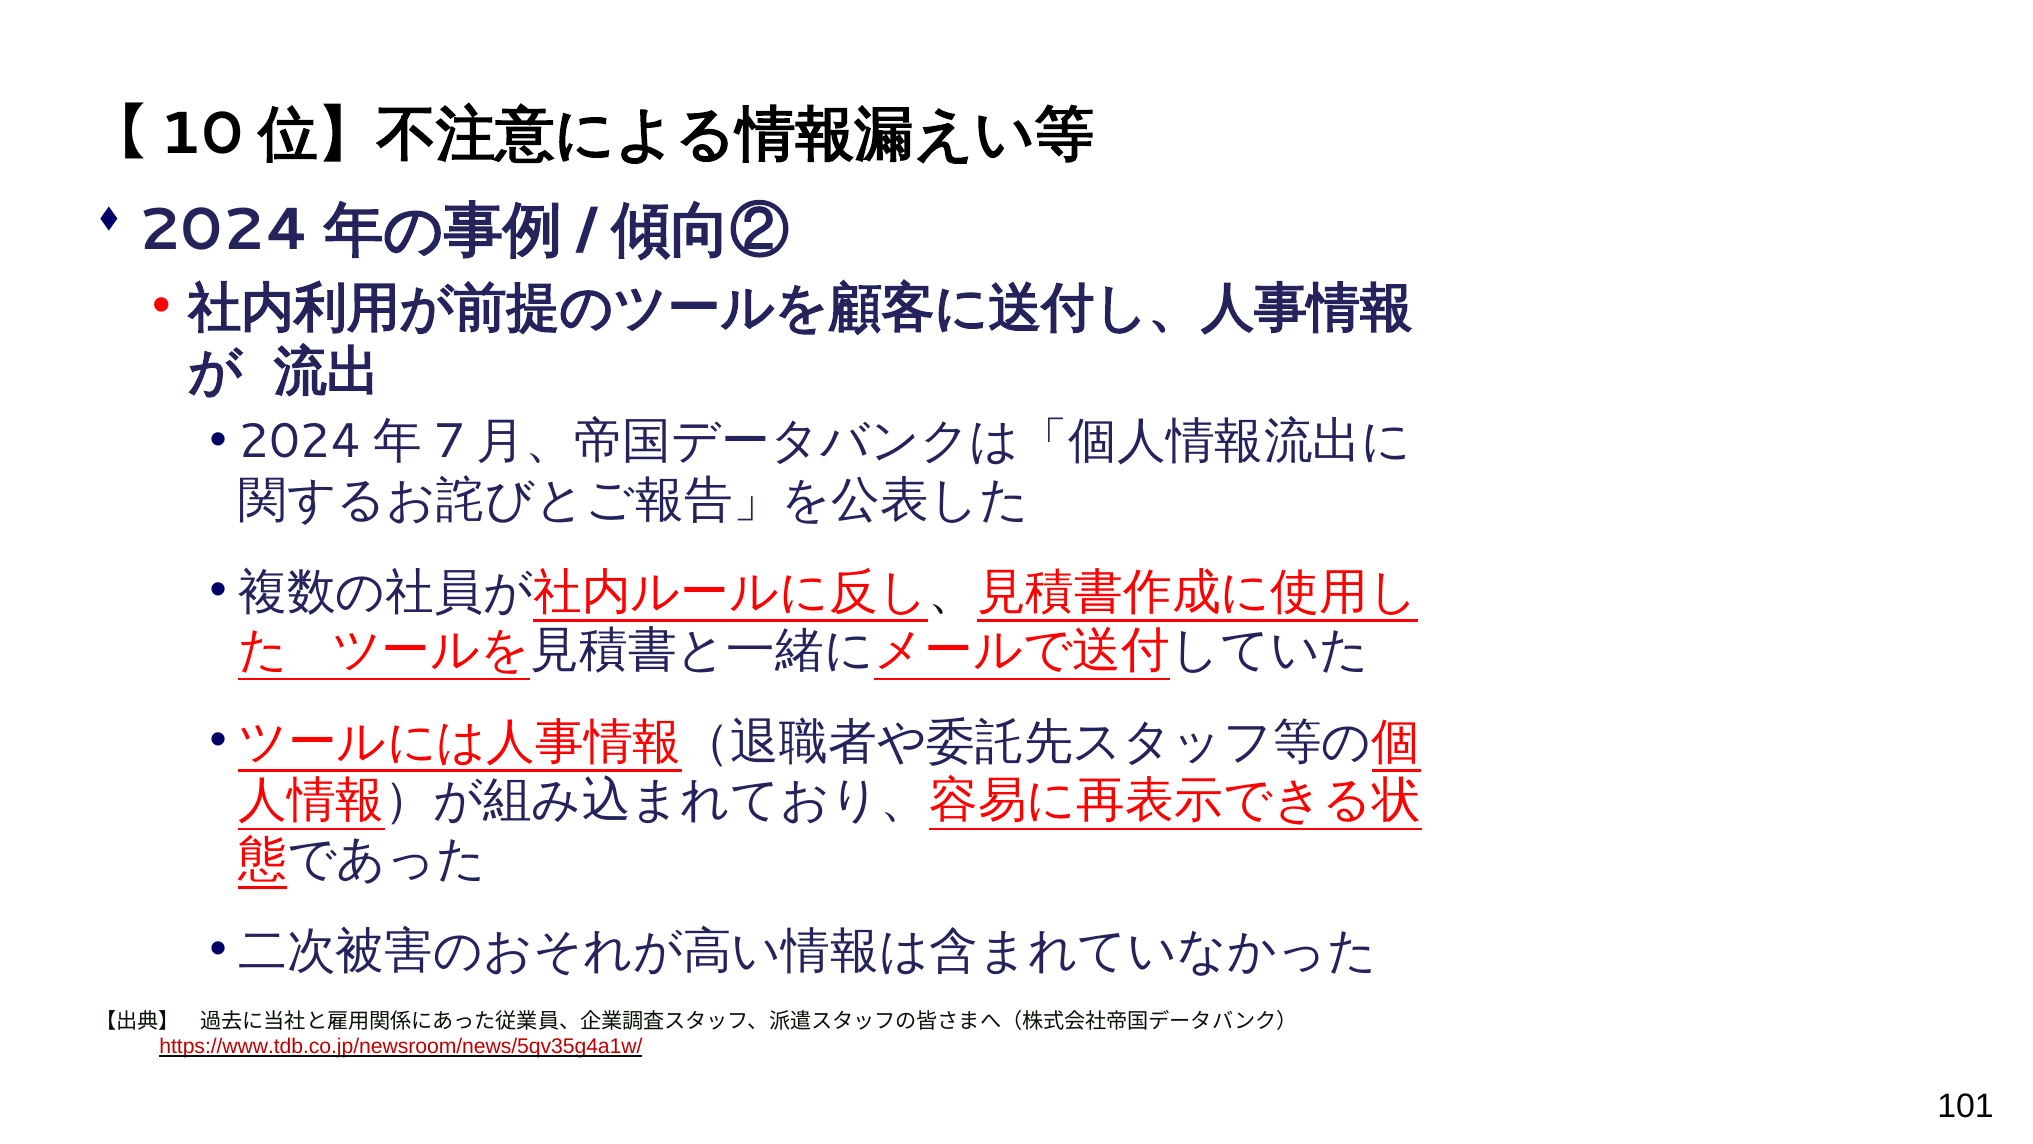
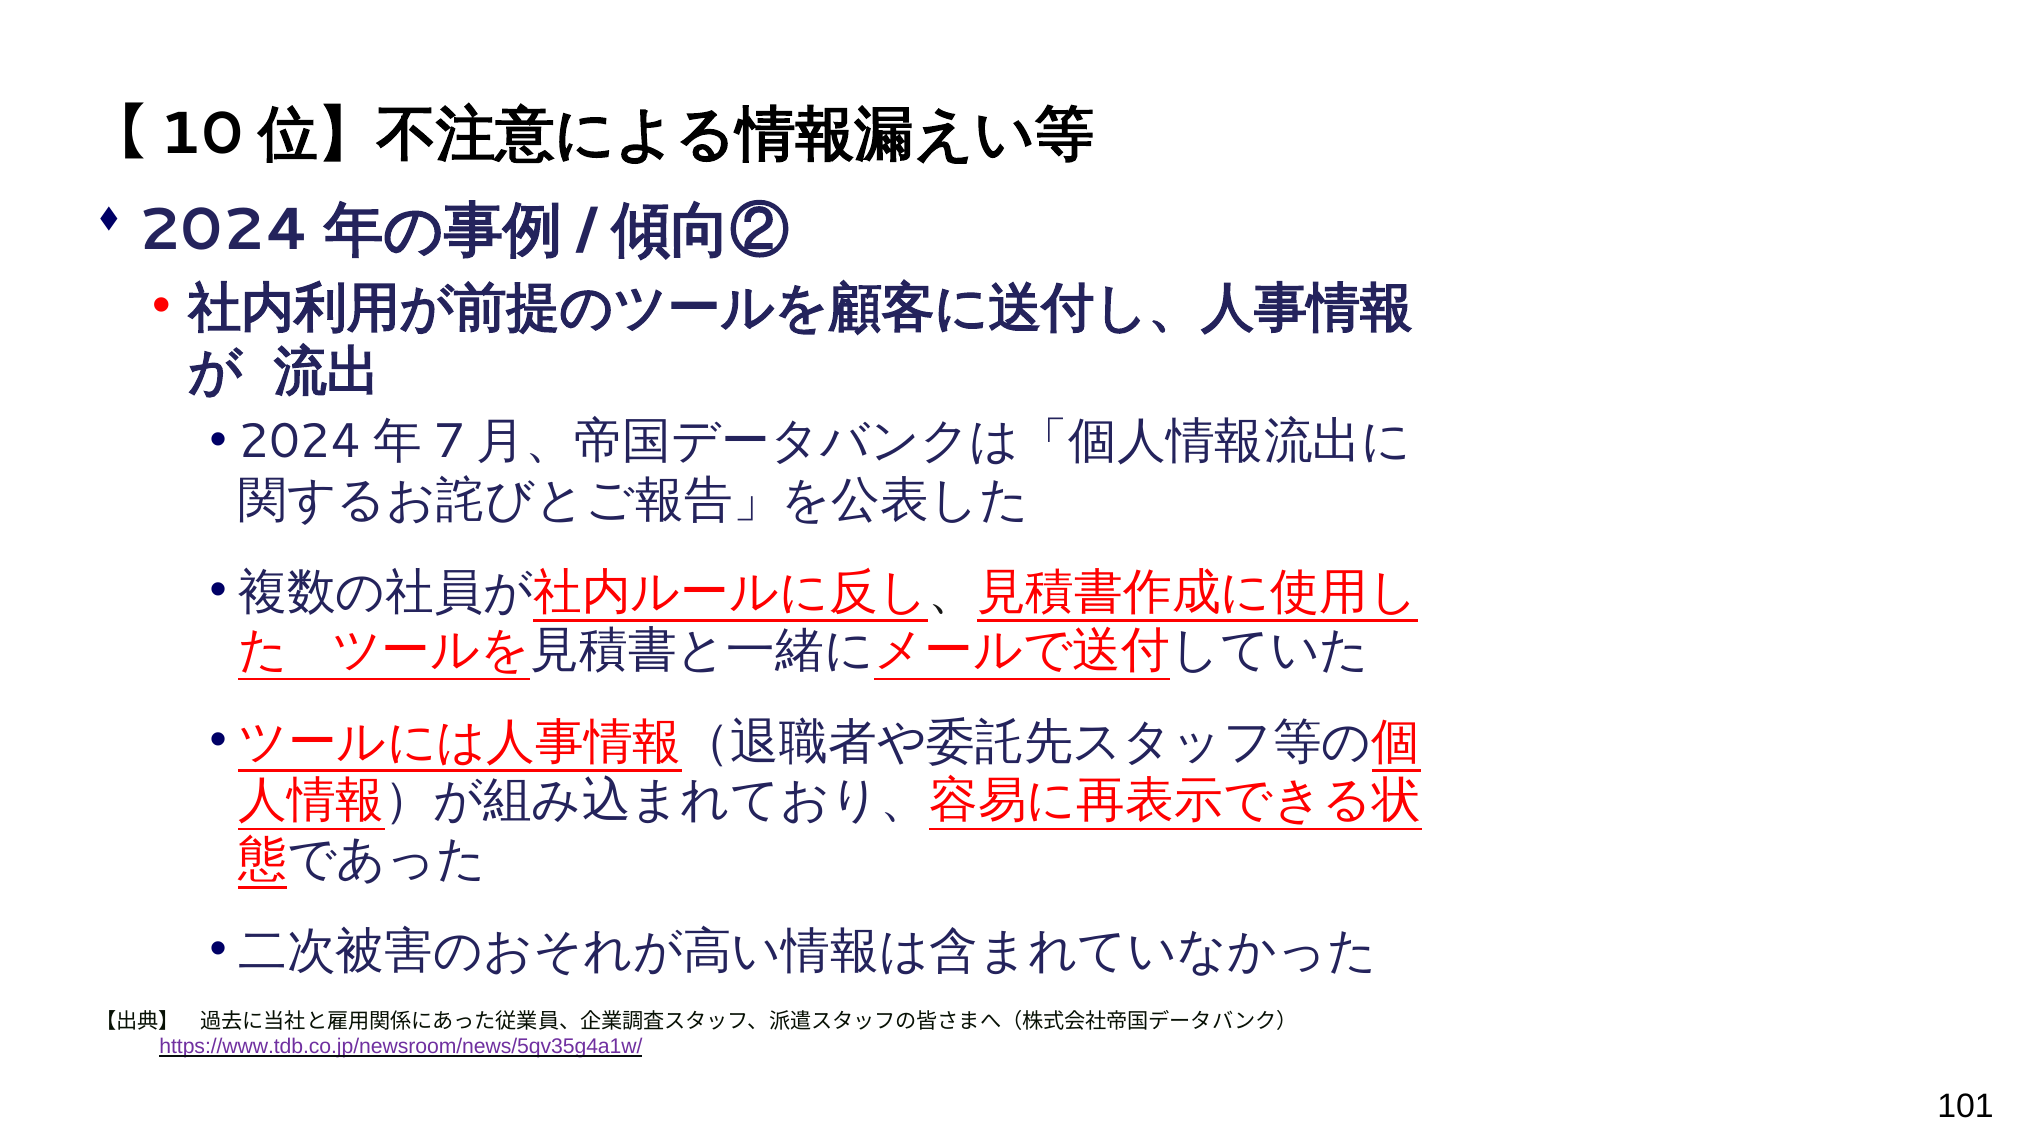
https://www.tdb.co.jp/newsroom/news/5qv35g4a1w/ colour: red -> purple (401, 1046)
